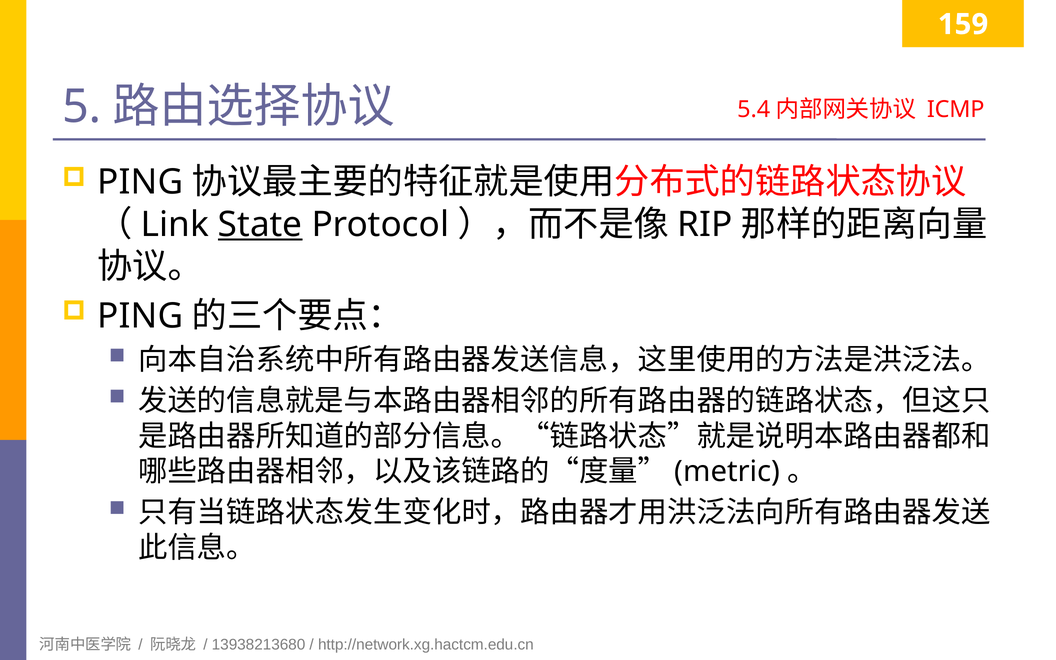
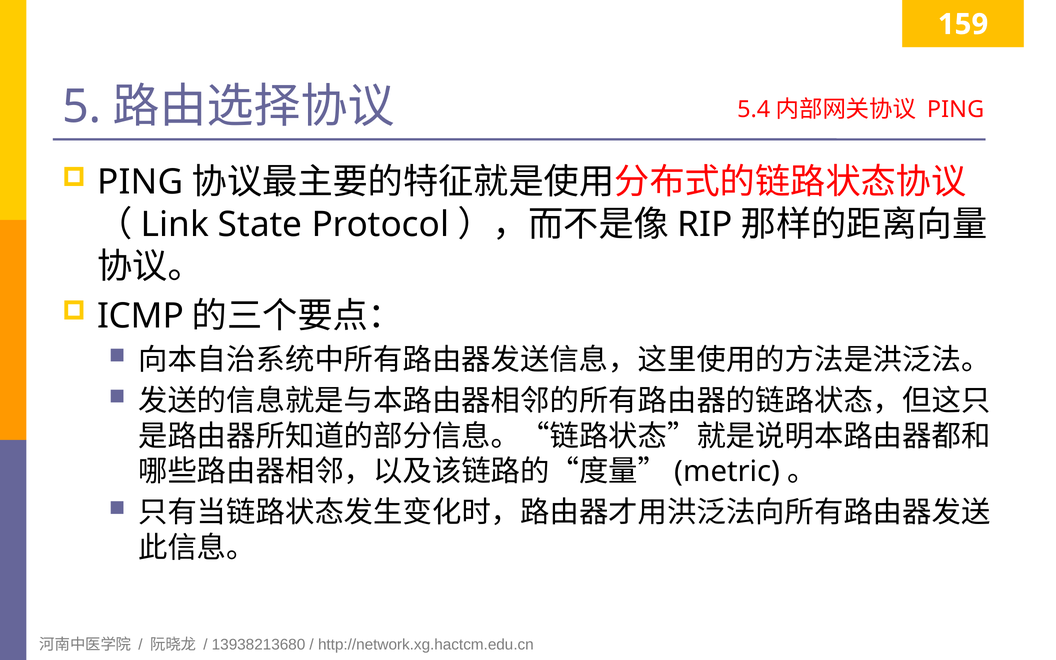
ICMP: ICMP -> PING (956, 109)
State underline: present -> none (260, 225)
PING: PING -> ICMP (141, 316)
